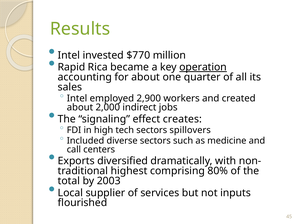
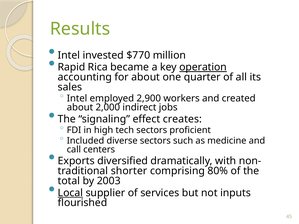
spillovers: spillovers -> proficient (190, 130)
highest: highest -> shorter (129, 171)
Local underline: none -> present (70, 193)
